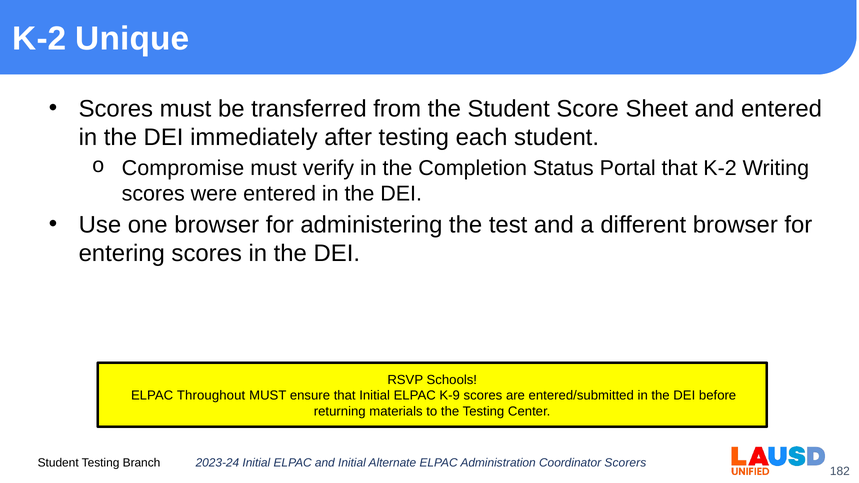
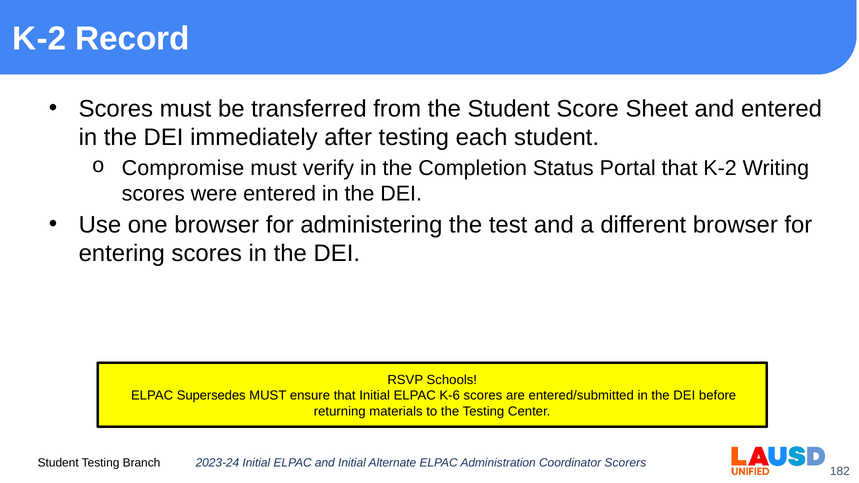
Unique: Unique -> Record (133, 39)
Throughout: Throughout -> Supersedes (211, 396)
K-9: K-9 -> K-6 (450, 396)
